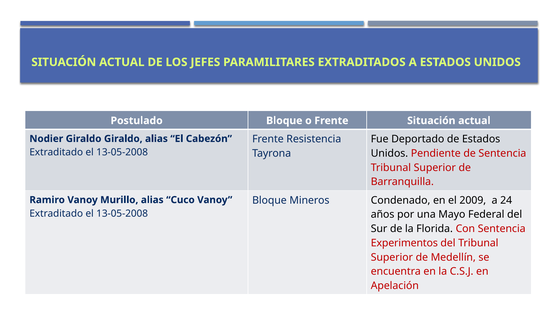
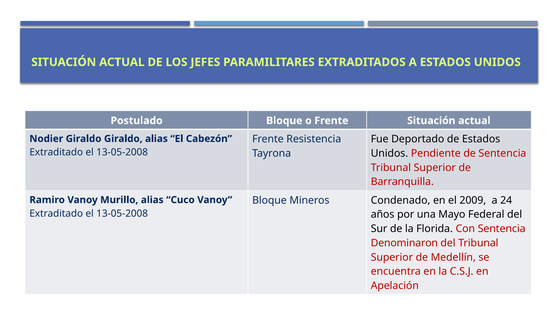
Experimentos: Experimentos -> Denominaron (404, 243)
